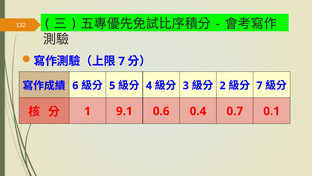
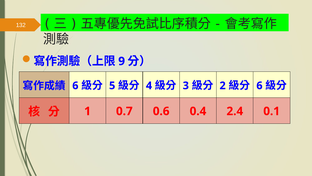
7: 7 -> 9 (122, 61)
7: 7 -> 6 (259, 85)
9.1: 9.1 -> 0.7 (124, 111)
0.7: 0.7 -> 2.4 (235, 111)
